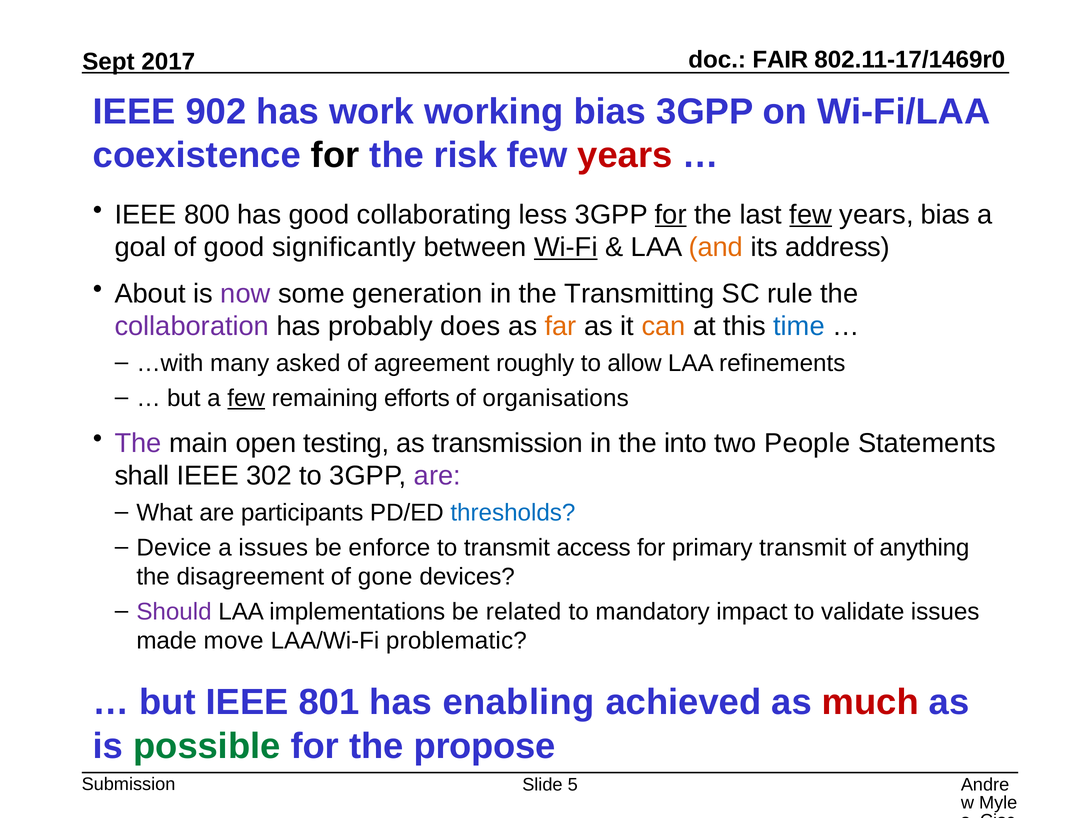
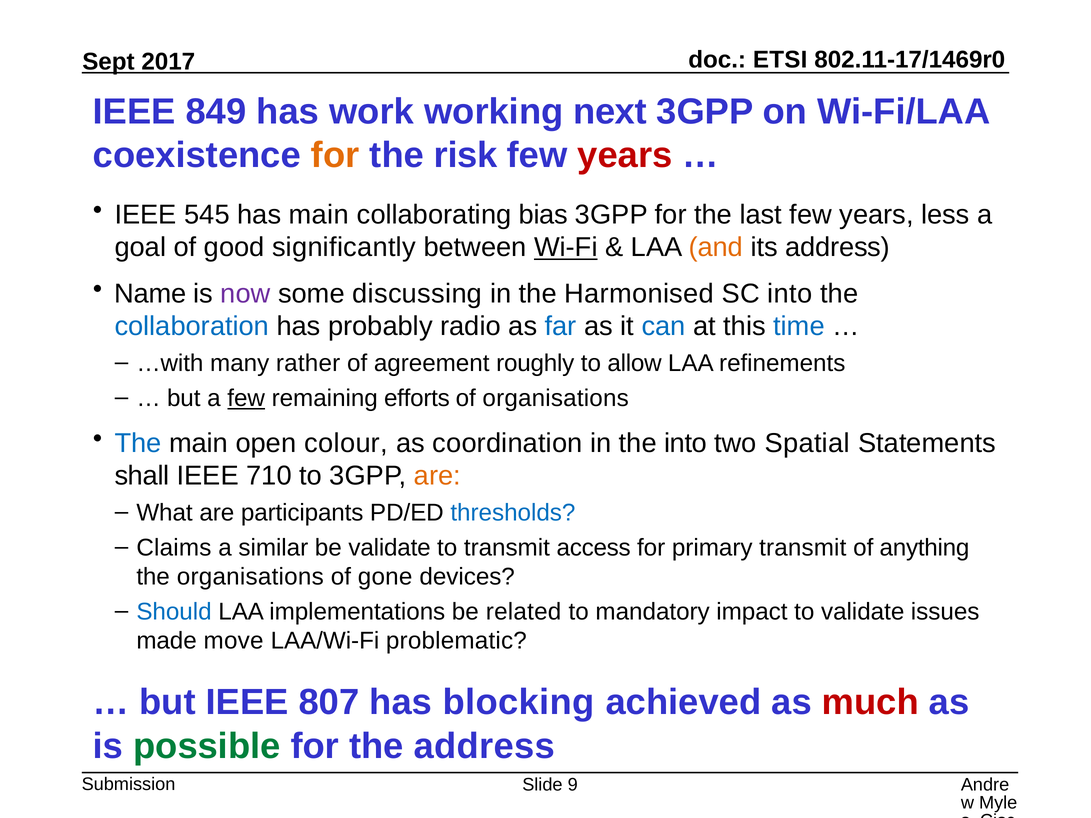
FAIR: FAIR -> ETSI (780, 60)
902: 902 -> 849 (216, 112)
working bias: bias -> next (610, 112)
for colour: black -> orange (335, 155)
800: 800 -> 545 (207, 215)
has good: good -> main (319, 215)
less: less -> bias (543, 215)
for underline: present -> none (671, 215)
few underline: present -> none (811, 215)
years bias: bias -> less (945, 215)
About: About -> Name (150, 294)
generation: generation -> discussing (417, 294)
Transmitting: Transmitting -> Harmonised (639, 294)
SC rule: rule -> into (790, 294)
collaboration colour: purple -> blue (192, 327)
does: does -> radio (471, 327)
far colour: orange -> blue (561, 327)
can colour: orange -> blue (664, 327)
many asked: asked -> rather (308, 363)
The colour: purple -> blue (138, 443)
testing: testing -> colour (346, 443)
as transmission: transmission -> coordination (507, 443)
two People: People -> Spatial (807, 443)
302: 302 -> 710 (269, 476)
are colour: purple -> orange (437, 476)
Device: Device -> Claims (174, 548)
a issues: issues -> similar (273, 548)
be enforce: enforce -> validate (390, 548)
the disagreement: disagreement -> organisations (250, 577)
Should colour: purple -> blue (174, 612)
801: 801 -> 807 (329, 703)
has enabling: enabling -> blocking (519, 703)
the propose: propose -> address (484, 746)
5: 5 -> 9 (573, 785)
